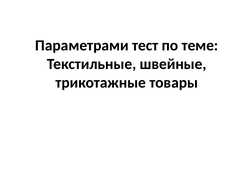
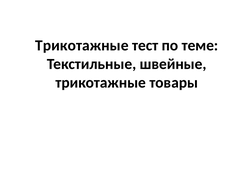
Параметрами: Параметрами -> Трикотажные (82, 46)
